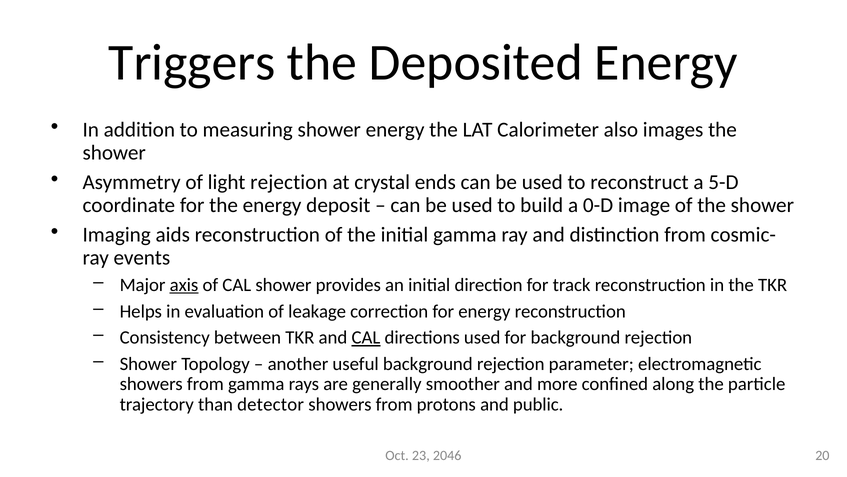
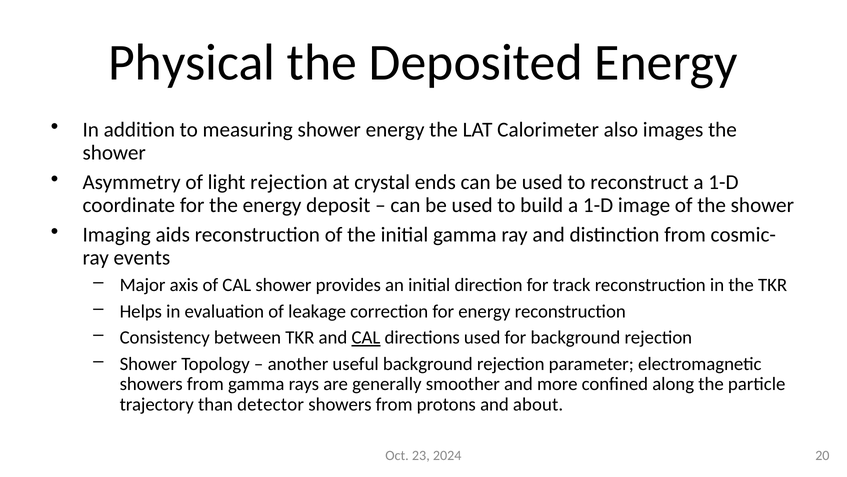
Triggers: Triggers -> Physical (192, 62)
reconstruct a 5-D: 5-D -> 1-D (723, 182)
build a 0-D: 0-D -> 1-D (598, 205)
axis underline: present -> none (184, 285)
public: public -> about (538, 404)
2046: 2046 -> 2024 (447, 455)
